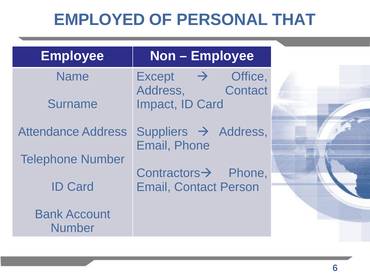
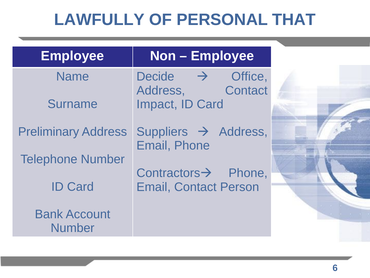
EMPLOYED: EMPLOYED -> LAWFULLY (99, 20)
Except: Except -> Decide (155, 76)
Attendance: Attendance -> Preliminary (49, 131)
